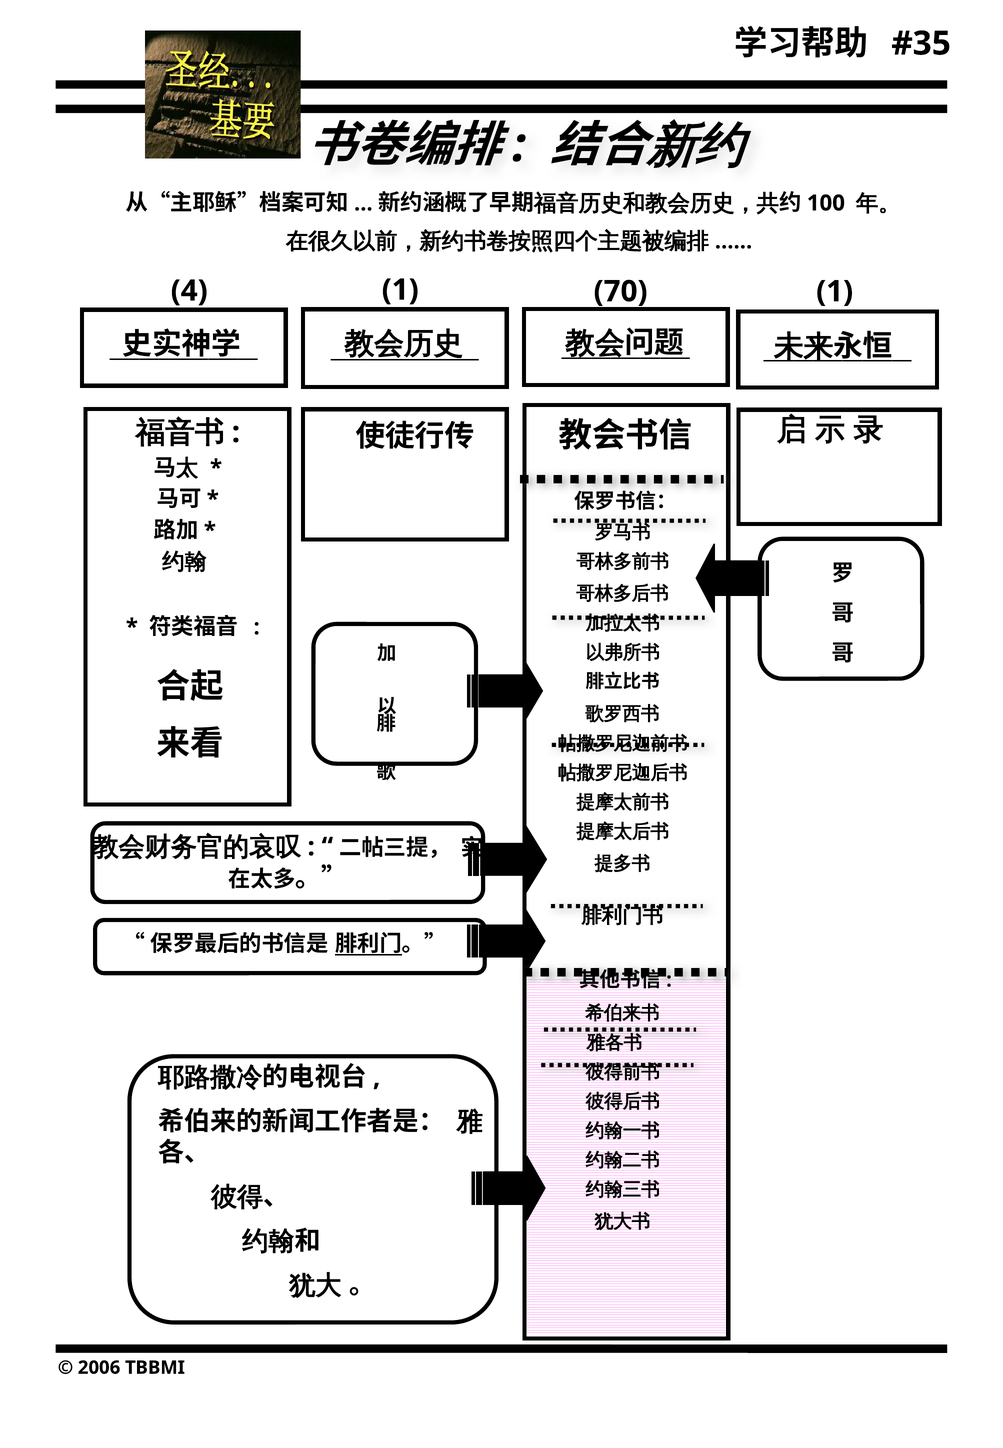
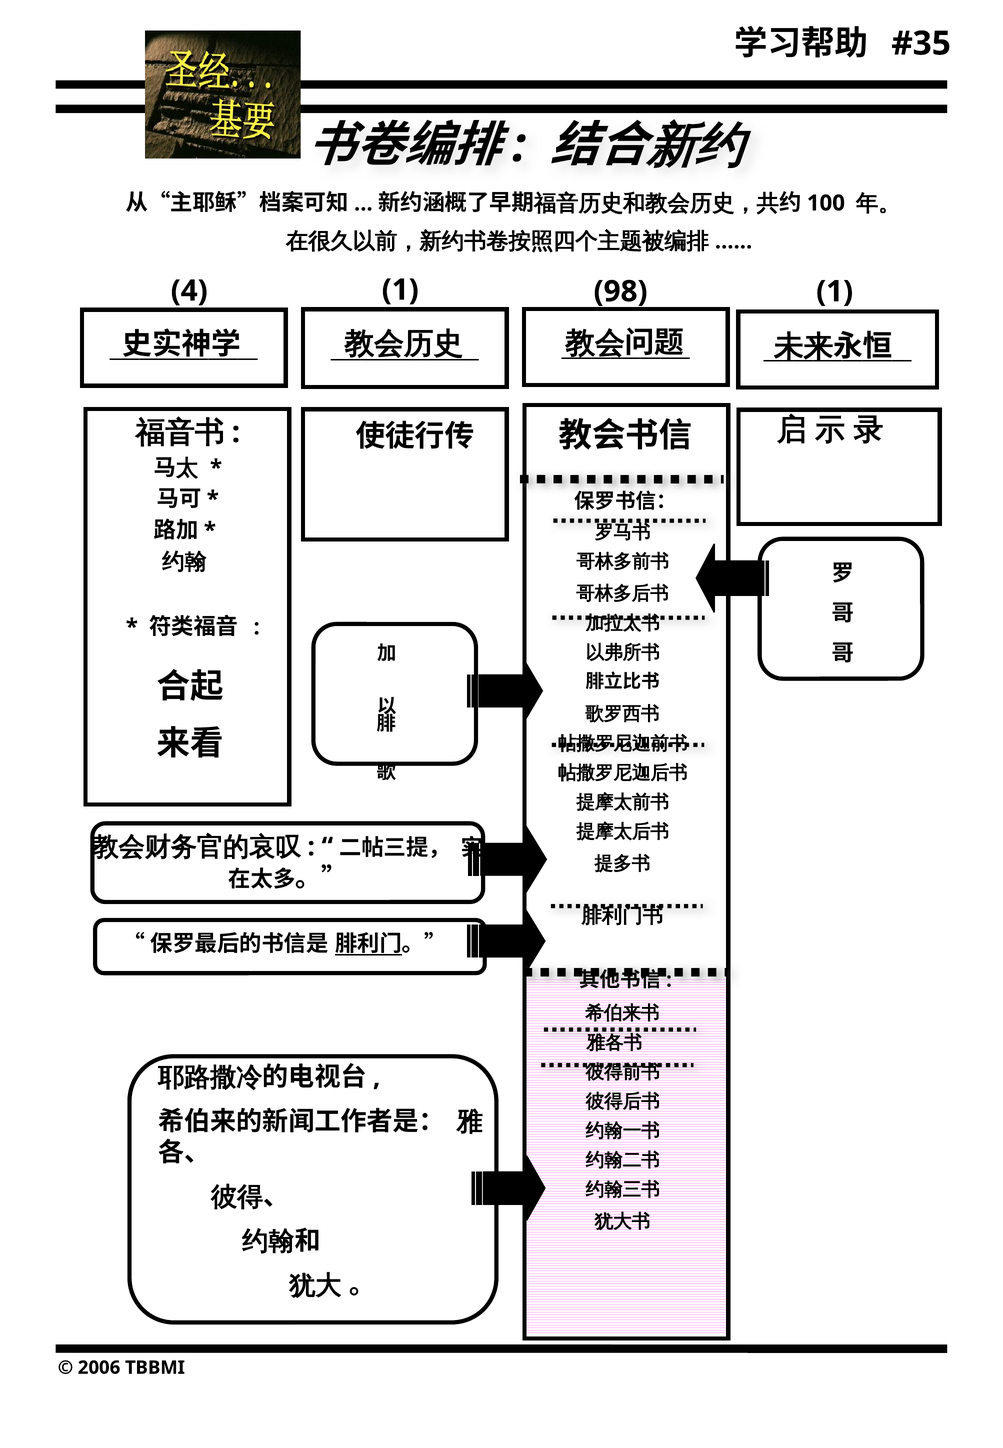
70: 70 -> 98 (621, 292)
